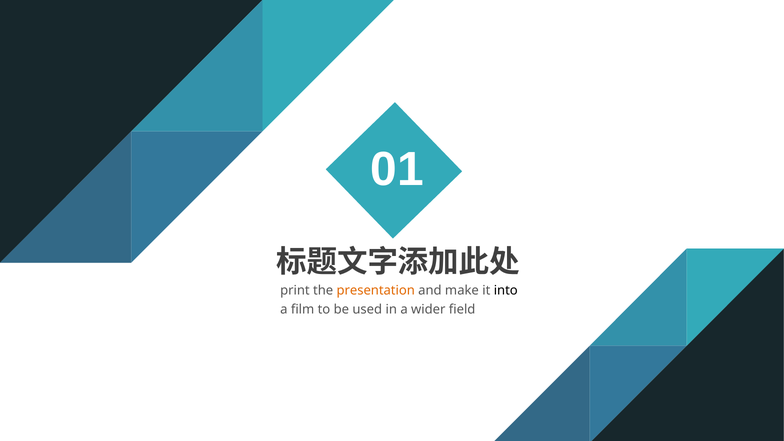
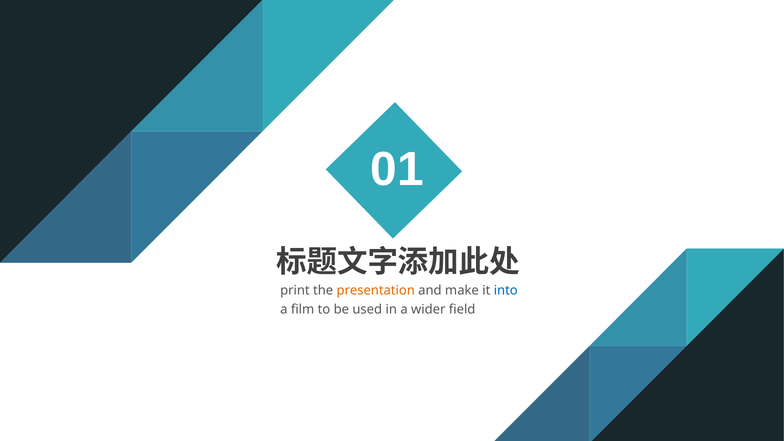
into colour: black -> blue (506, 291)
